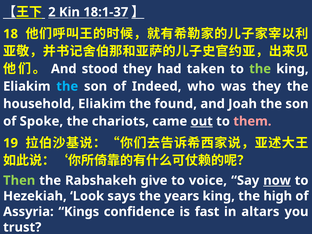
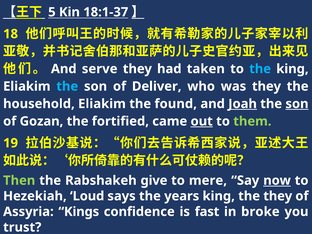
2: 2 -> 5 (52, 12)
stood: stood -> serve (100, 69)
the colour: light green -> light blue (260, 69)
Indeed: Indeed -> Deliver (157, 86)
Joah underline: none -> present (243, 104)
son underline: none -> present (297, 104)
Spoke: Spoke -> Gozan (41, 121)
chariots: chariots -> fortified (120, 121)
them colour: pink -> light green (252, 121)
voice: voice -> mere (208, 180)
Look: Look -> Loud (87, 196)
the high: high -> they (278, 196)
altars: altars -> broke (260, 212)
